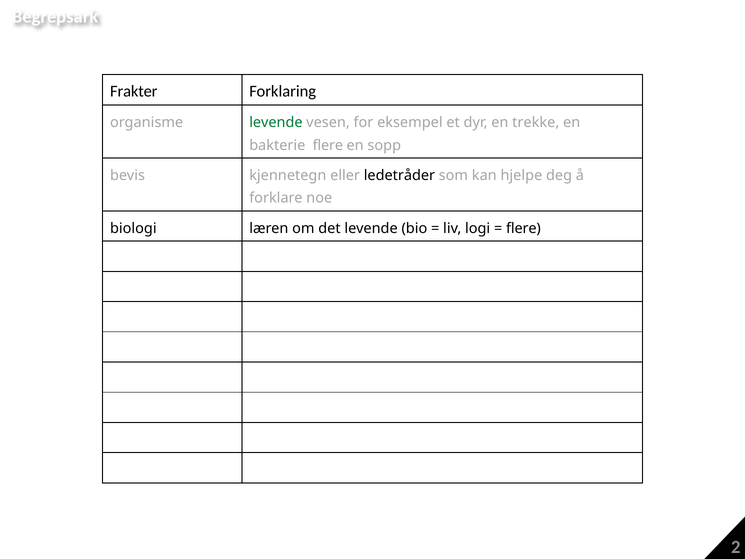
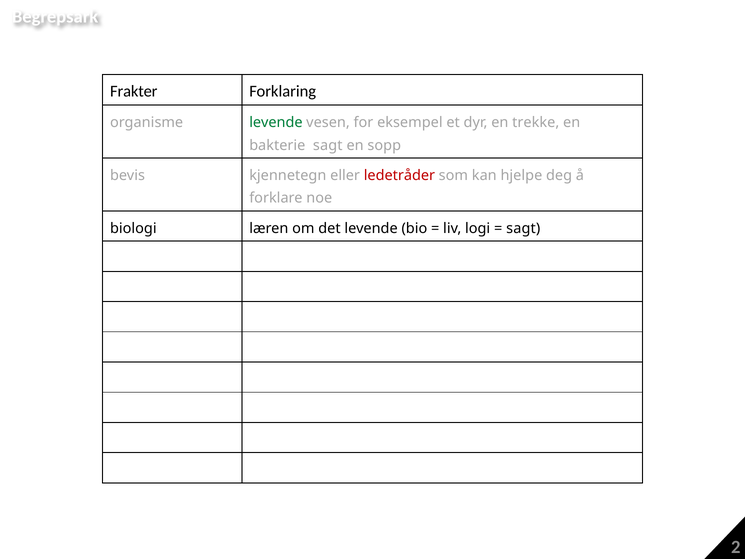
bakterie flere: flere -> sagt (328, 145)
ledetråder colour: black -> red (399, 175)
flere: flere -> sagt (523, 228)
